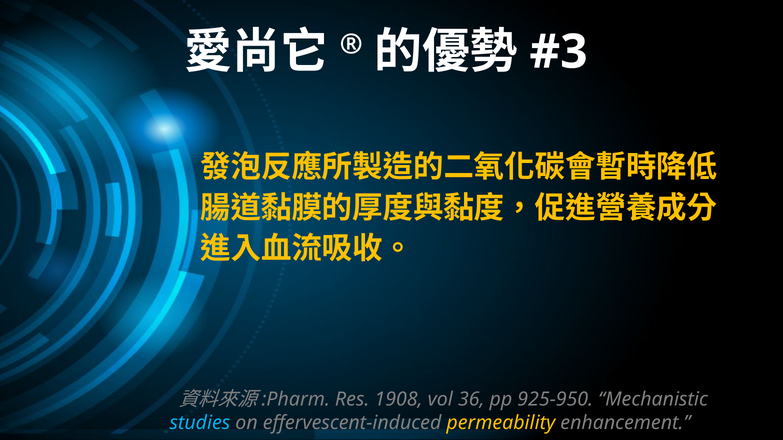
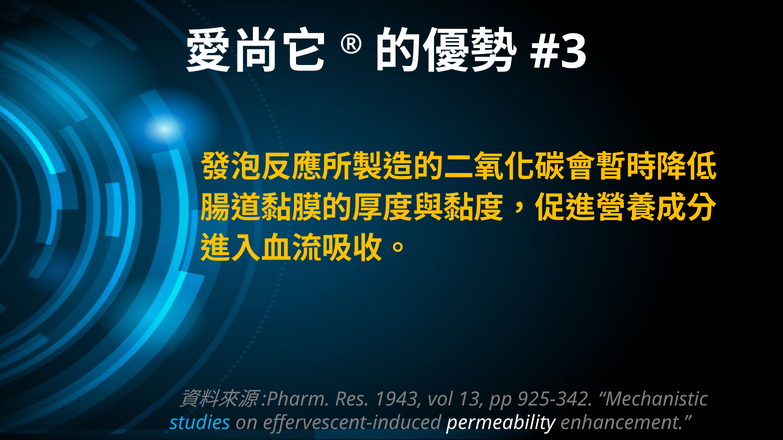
1908: 1908 -> 1943 (399, 400)
36: 36 -> 13 (471, 400)
925-950: 925-950 -> 925-342 (555, 400)
permeability colour: yellow -> white (501, 423)
